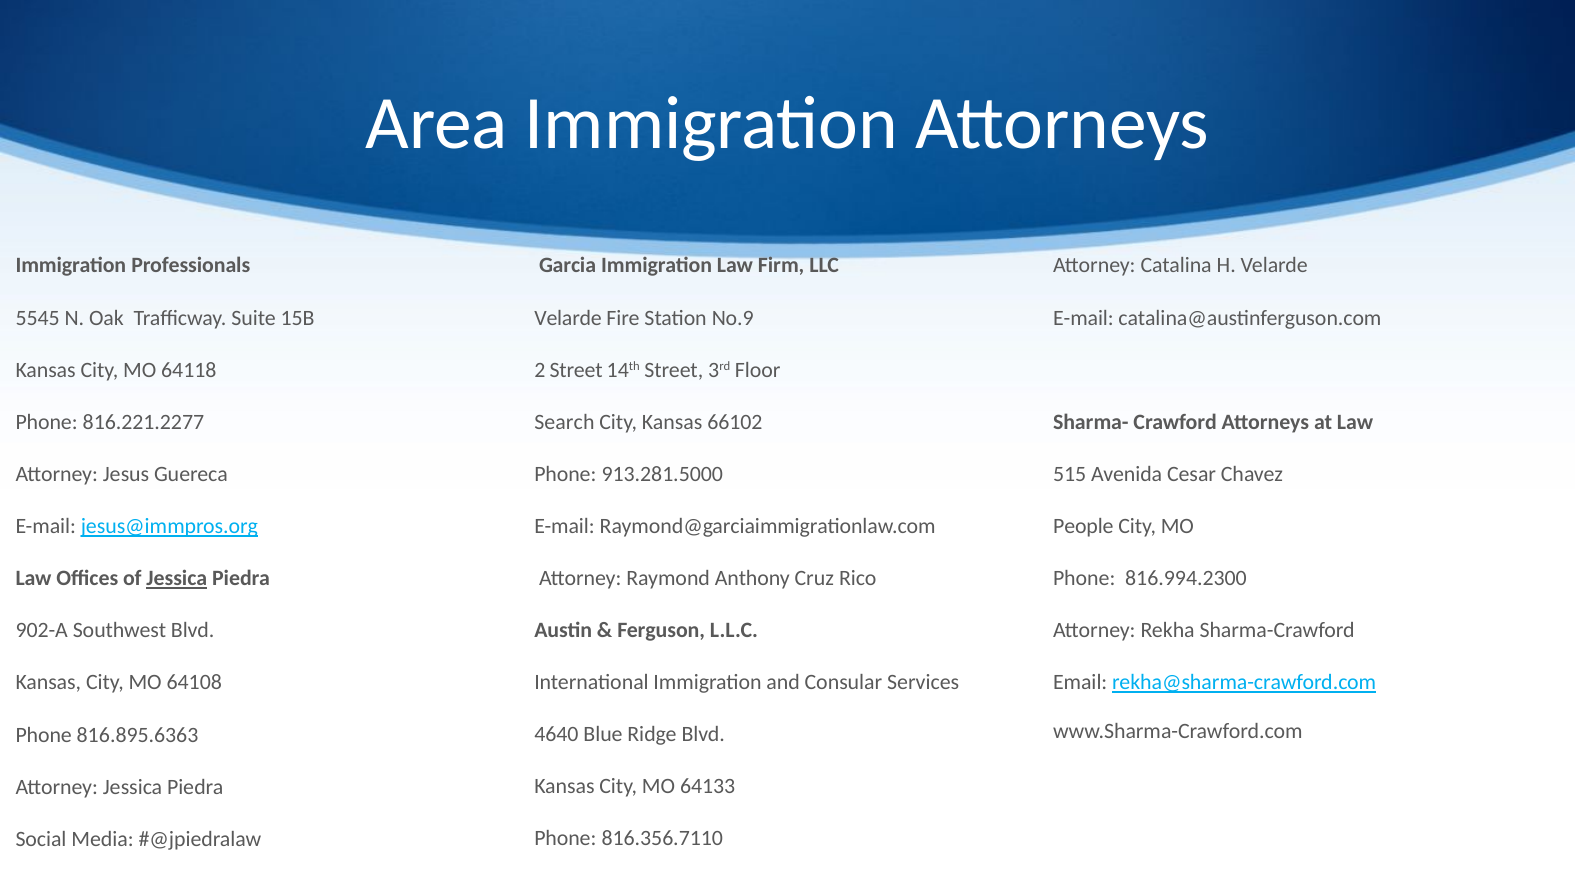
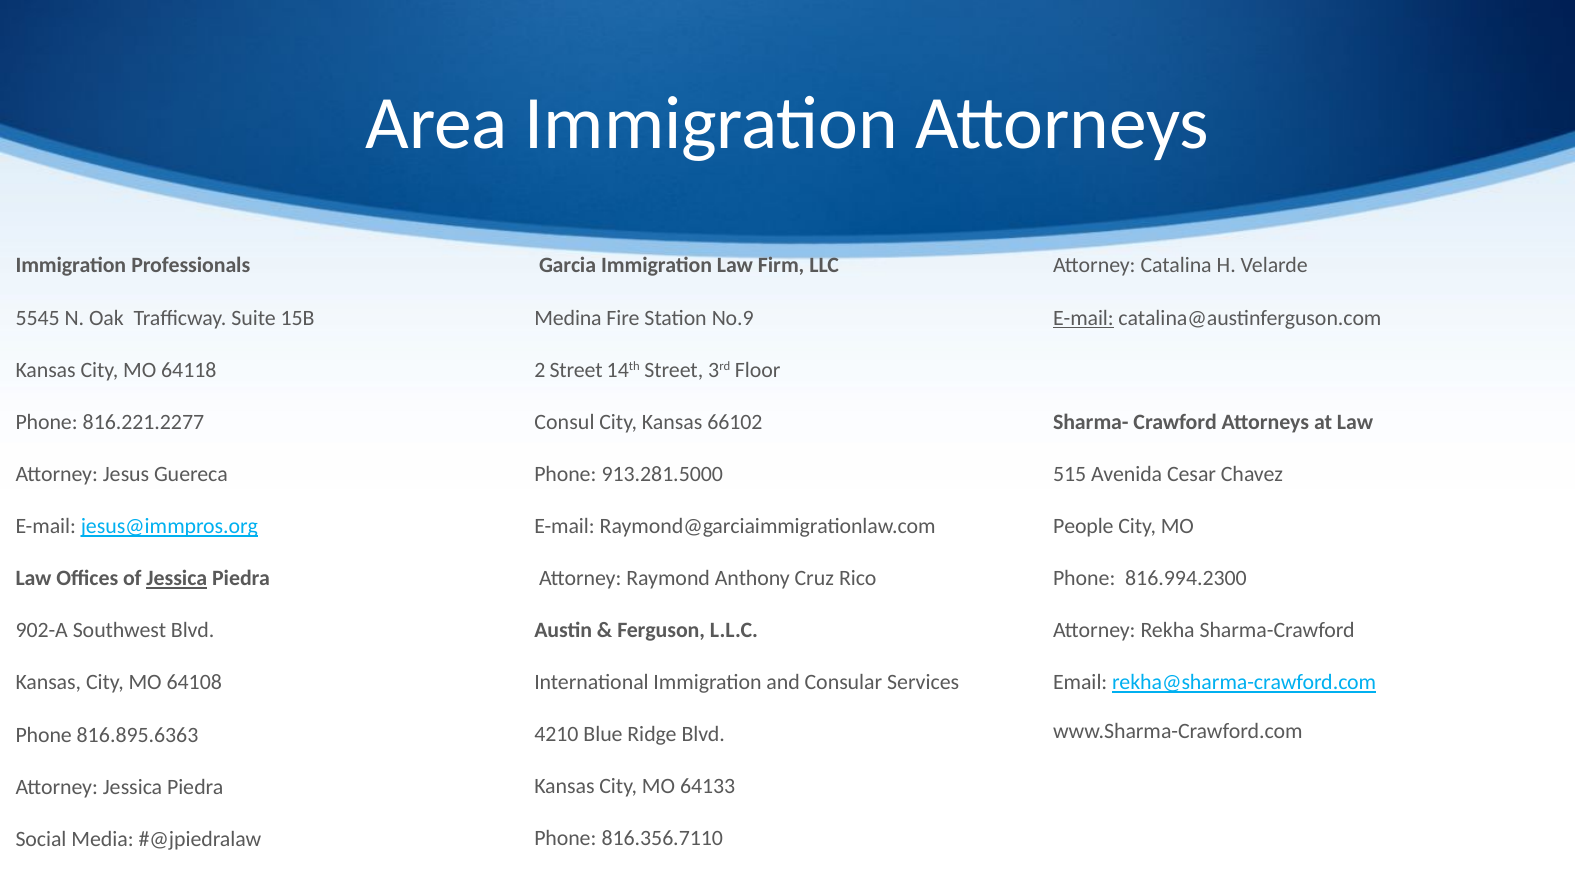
Velarde: Velarde -> Medina (568, 318)
E-mail underline: none -> present (1083, 318)
Search: Search -> Consul (564, 422)
4640: 4640 -> 4210 (556, 735)
